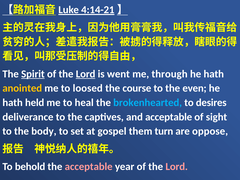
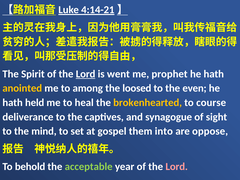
Spirit underline: present -> none (33, 74)
through: through -> prophet (170, 74)
loosed: loosed -> among (88, 88)
course: course -> loosed (137, 88)
brokenhearted colour: light blue -> yellow (148, 103)
desires: desires -> course (211, 103)
and acceptable: acceptable -> synagogue (169, 117)
body: body -> mind (44, 131)
turn: turn -> into (164, 131)
acceptable colour: pink -> light green (89, 167)
